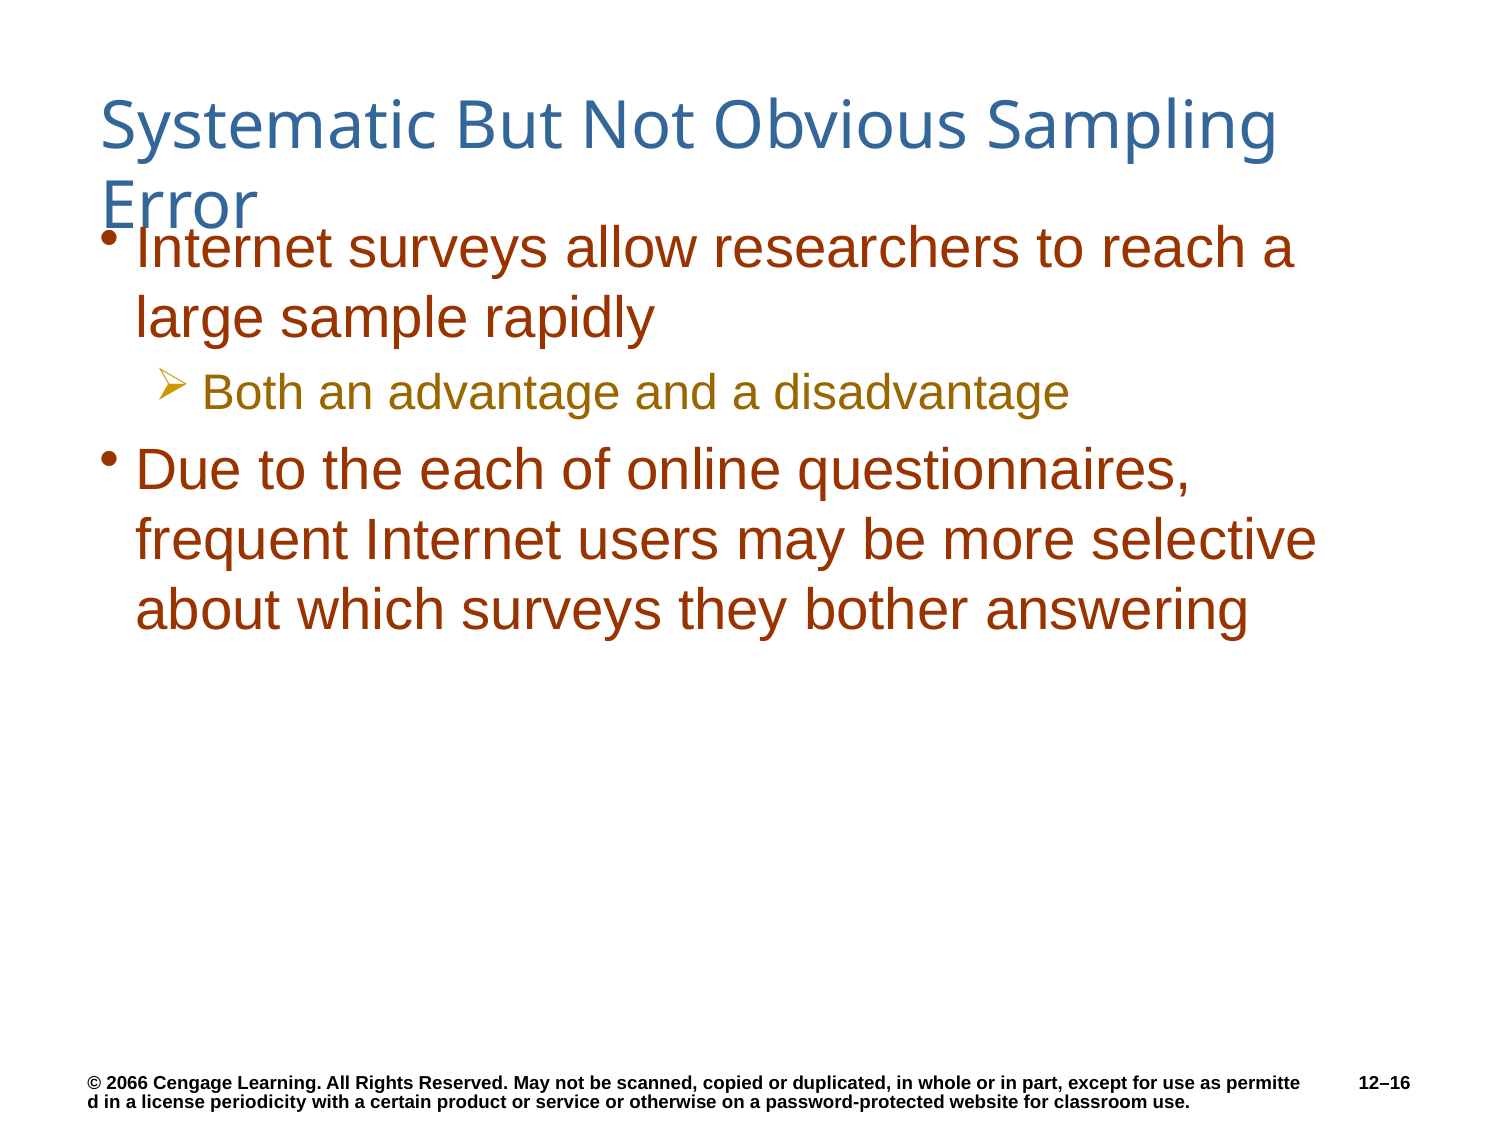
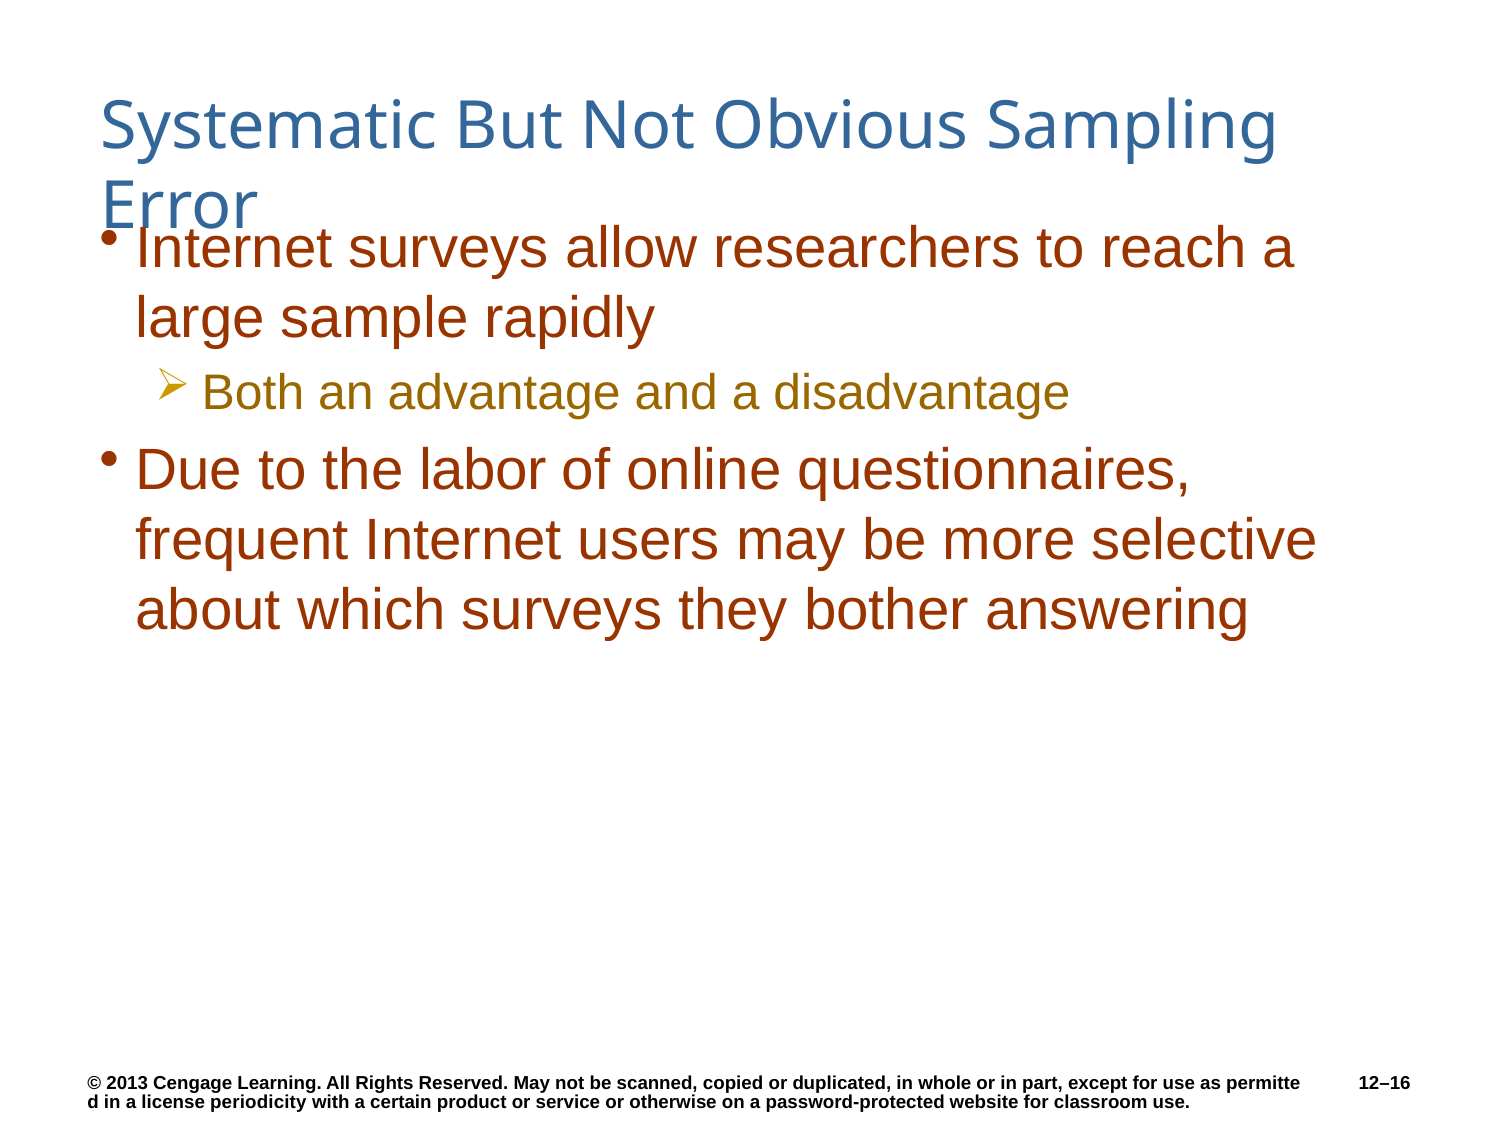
each: each -> labor (483, 470)
2066: 2066 -> 2013 (127, 1084)
